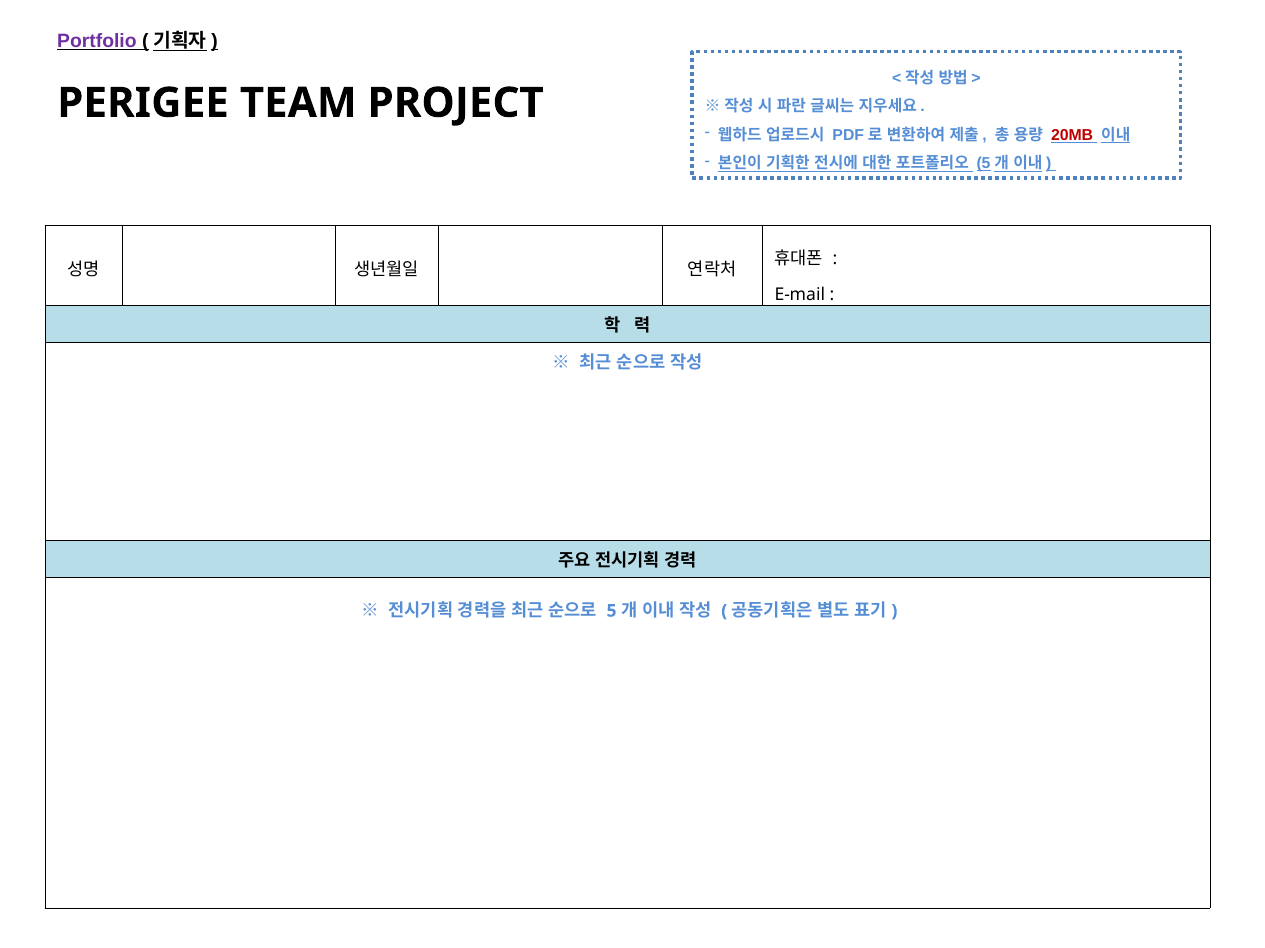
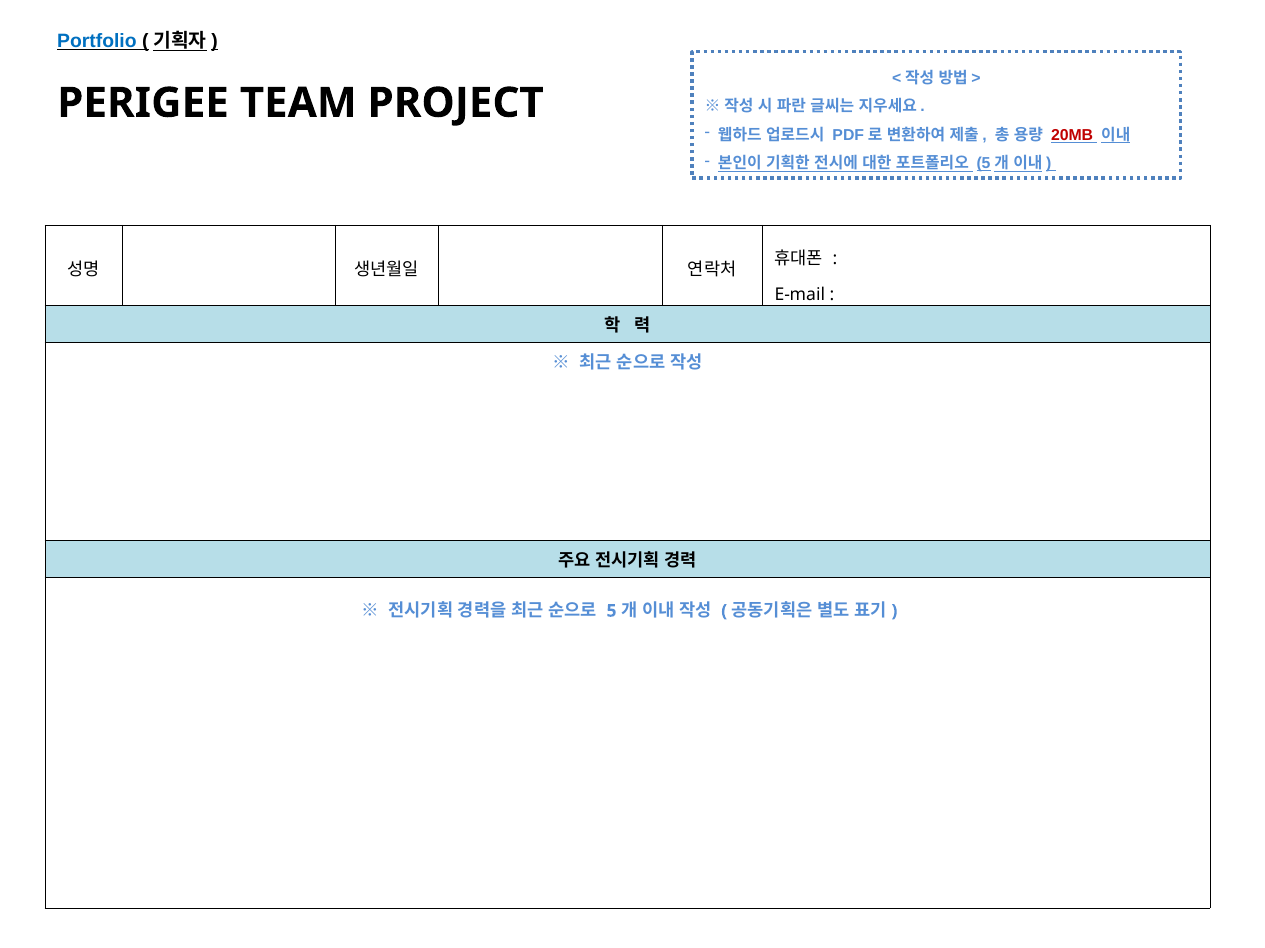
Portfolio colour: purple -> blue (97, 41)
